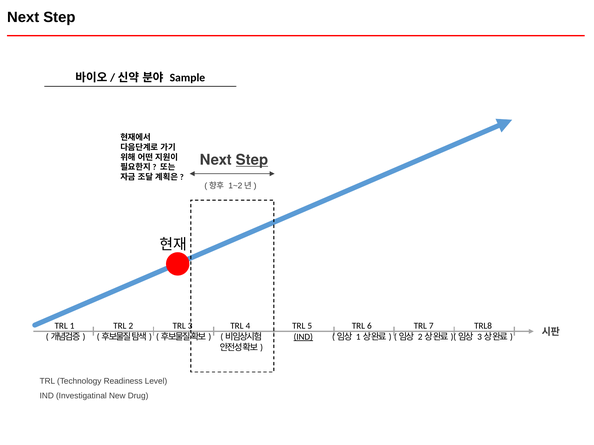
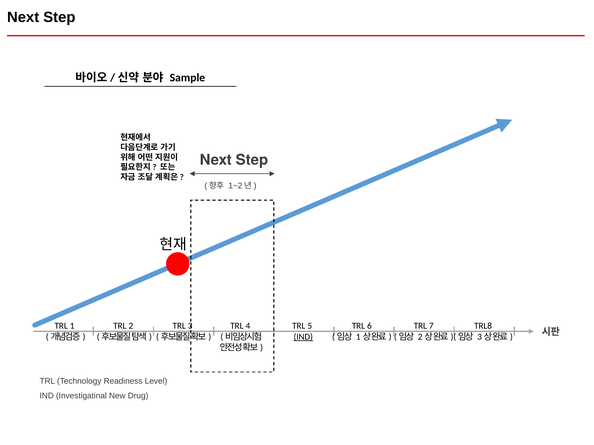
Step underline: present -> none (252, 160)
